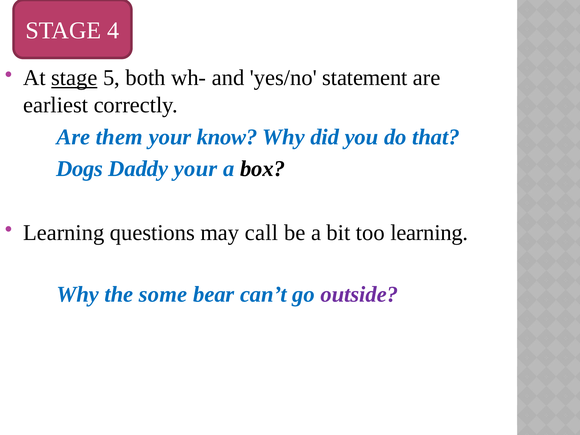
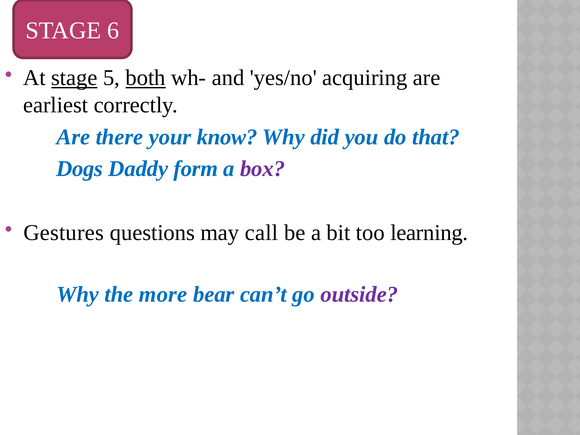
4: 4 -> 6 (113, 31)
both underline: none -> present (146, 78)
statement: statement -> acquiring (365, 78)
them: them -> there (119, 137)
Daddy your: your -> form (196, 169)
box colour: black -> purple (263, 169)
Learning: Learning -> Gestures (64, 233)
some: some -> more (163, 295)
